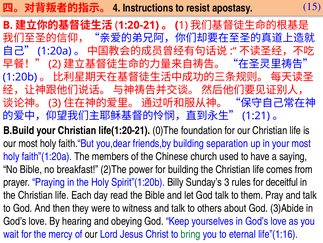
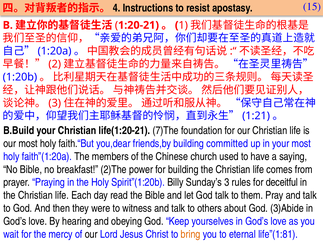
0)The: 0)The -> 7)The (166, 130)
separation: separation -> committed (227, 143)
bring colour: green -> orange (191, 234)
life”(1:16: life”(1:16 -> life”(1:81 (278, 234)
